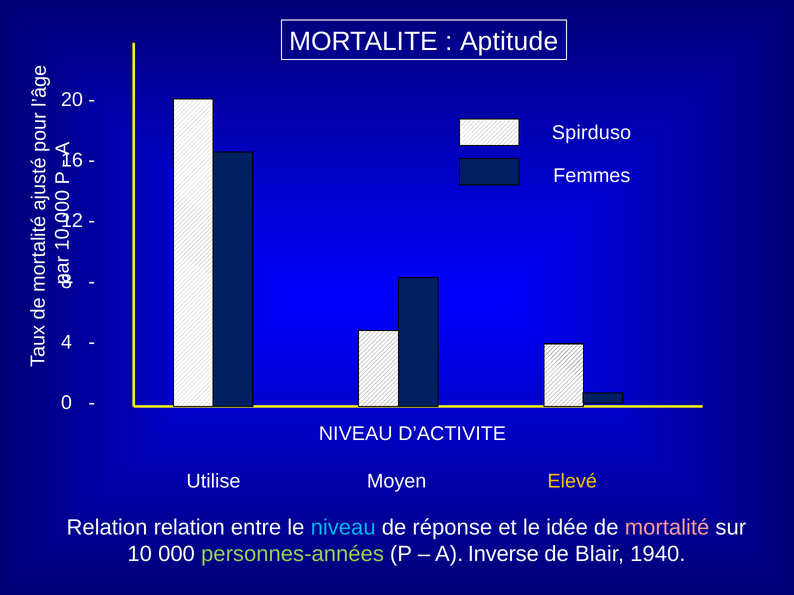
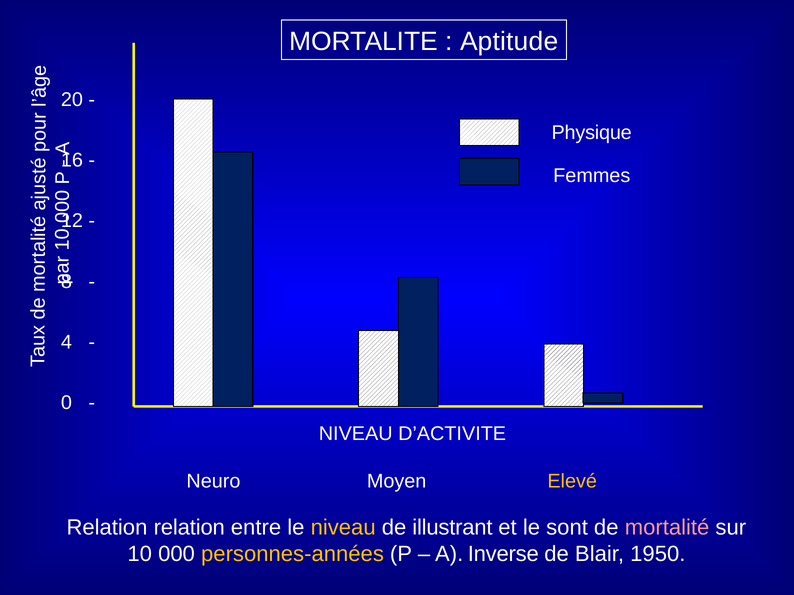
Spirduso: Spirduso -> Physique (592, 133)
Utilise: Utilise -> Neuro (213, 482)
niveau colour: light blue -> yellow (343, 528)
réponse: réponse -> illustrant (452, 528)
idée: idée -> sont (567, 528)
personnes-années colour: light green -> yellow (293, 555)
1940: 1940 -> 1950 (658, 555)
